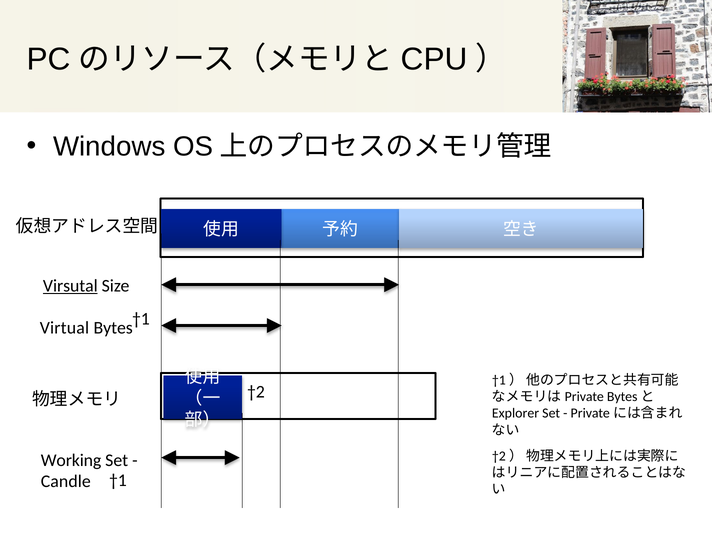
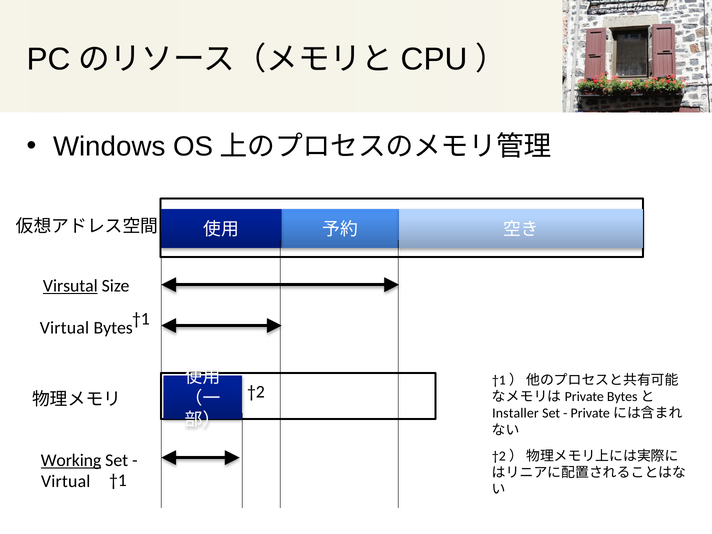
Explorer: Explorer -> Installer (515, 413)
Working underline: none -> present (71, 460)
Candle: Candle -> Virtual (66, 482)
